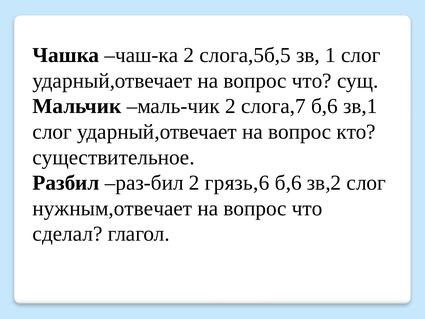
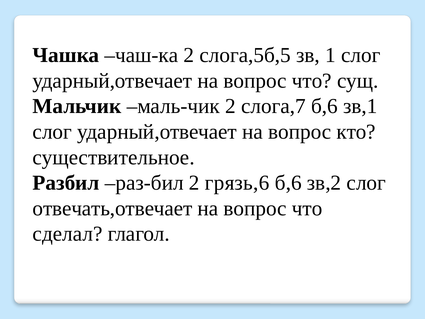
нужным,отвечает: нужным,отвечает -> отвечать,отвечает (112, 208)
